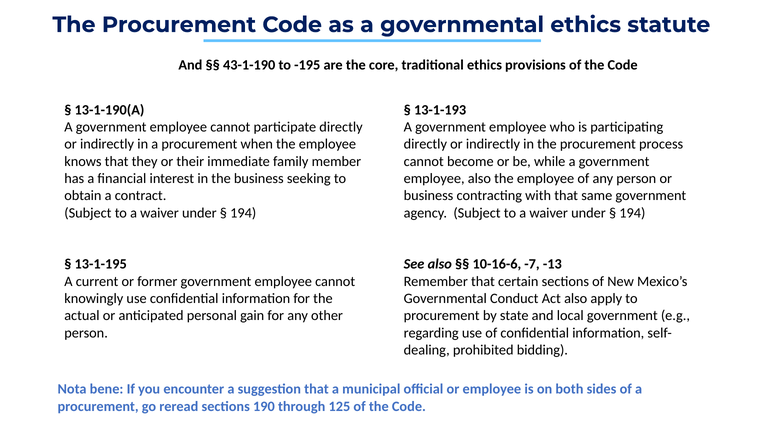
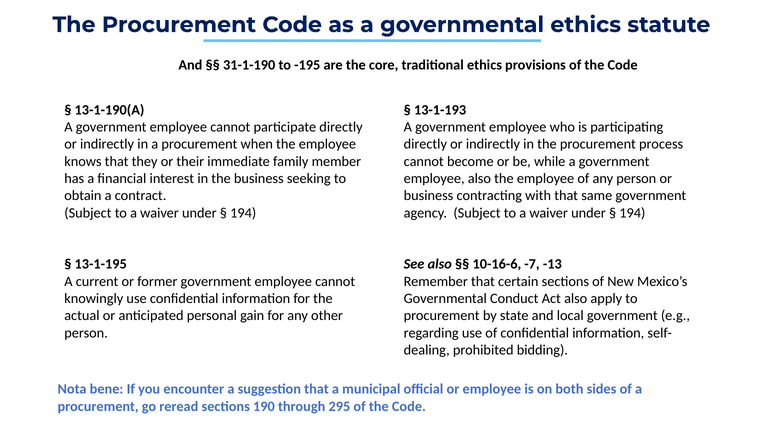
43-1-190: 43-1-190 -> 31-1-190 (249, 65)
125: 125 -> 295 (339, 406)
